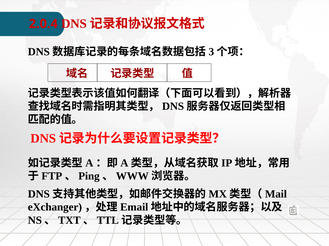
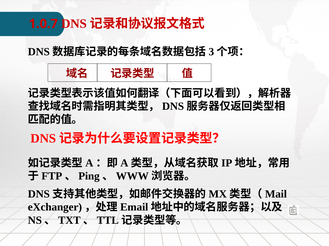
2.0.4: 2.0.4 -> 1.0.7 (43, 24)
